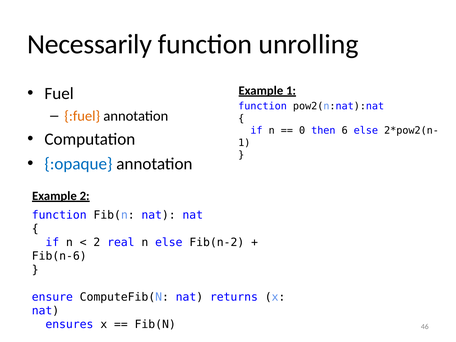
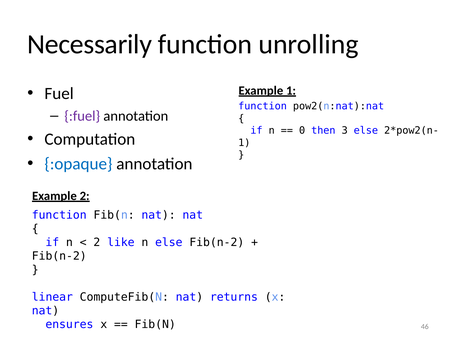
:fuel colour: orange -> purple (82, 116)
6: 6 -> 3 (345, 131)
real: real -> like (121, 242)
Fib(n-6: Fib(n-6 -> Fib(n-2 (59, 256)
ensure: ensure -> linear (52, 297)
